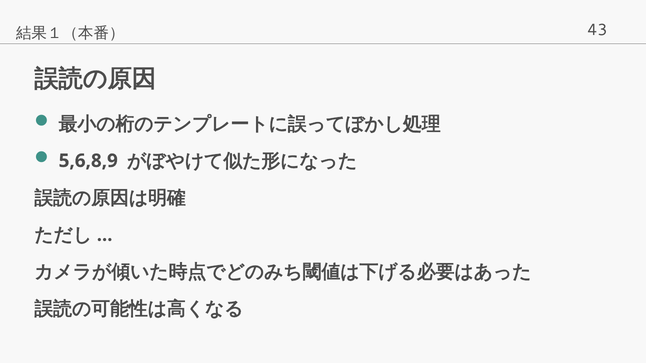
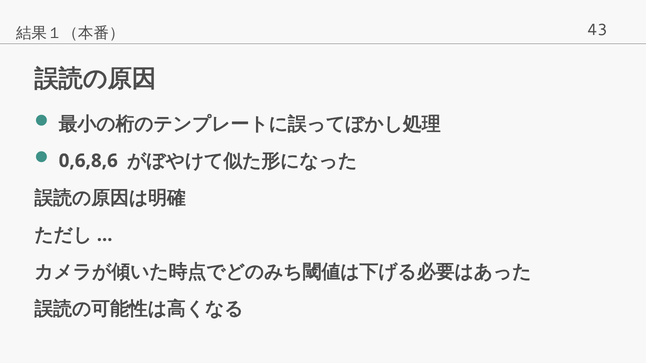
5,6,8,9: 5,6,8,9 -> 0,6,8,6 (88, 161)
